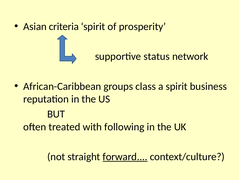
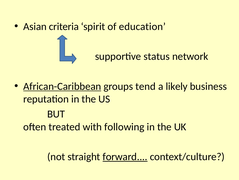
prosperity: prosperity -> education (142, 26)
African-Caribbean underline: none -> present (62, 86)
class: class -> tend (146, 86)
a spirit: spirit -> likely (177, 86)
